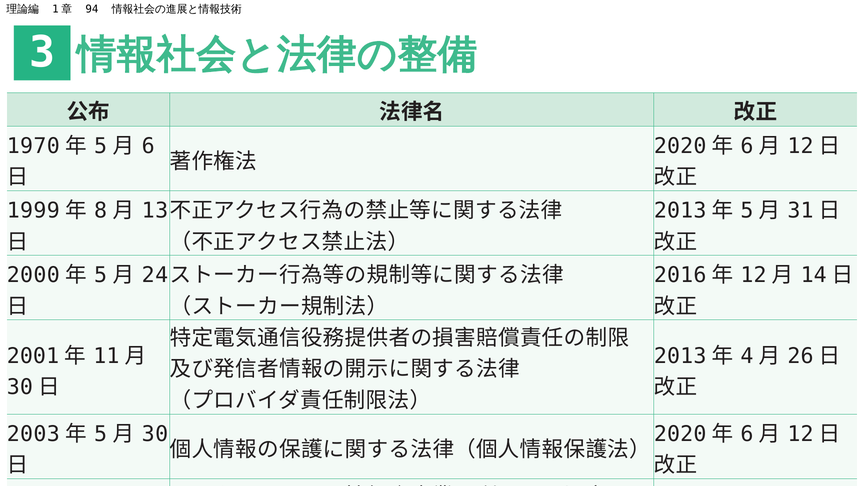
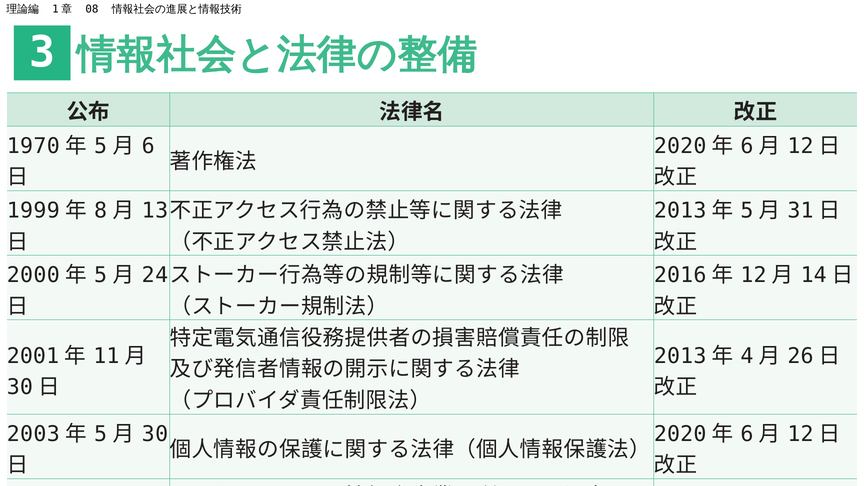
94: 94 -> 08 (92, 9)
